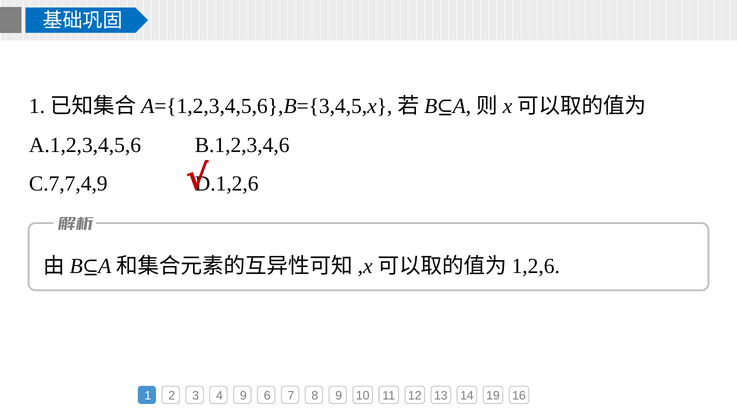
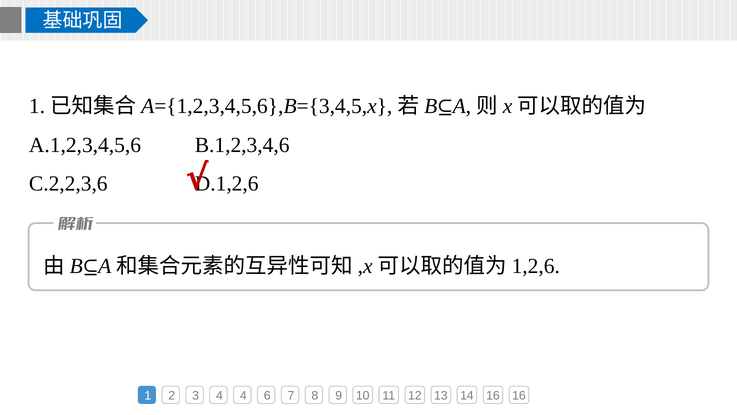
C.7,7,4,9: C.7,7,4,9 -> C.2,2,3,6 (68, 184)
4 9: 9 -> 4 (243, 395)
14 19: 19 -> 16 (493, 395)
